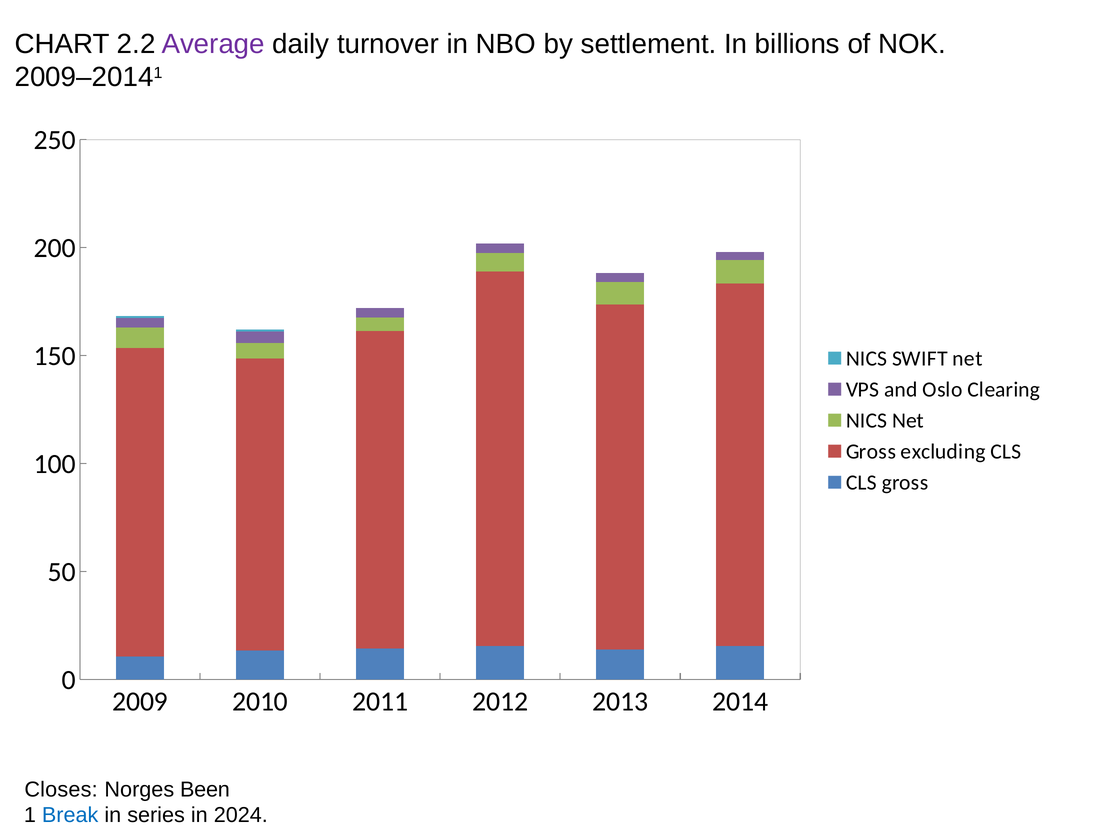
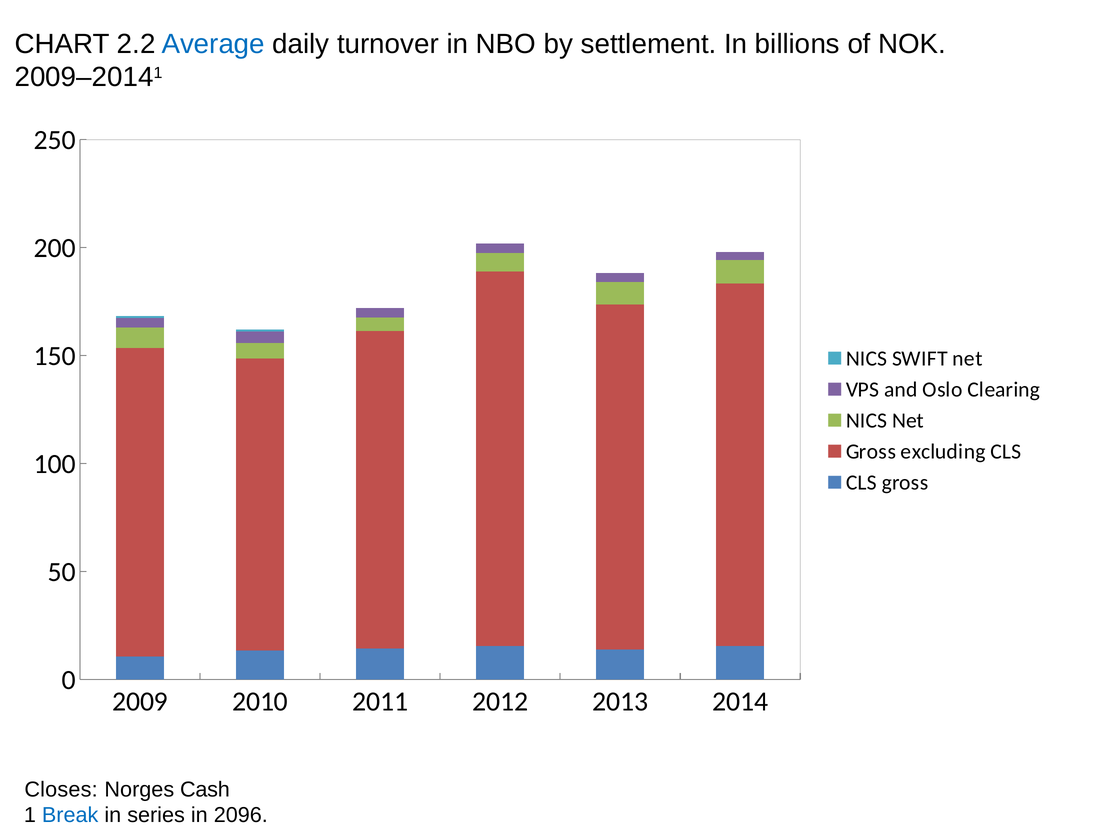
Average colour: purple -> blue (213, 44)
Been: Been -> Cash (205, 790)
2024: 2024 -> 2096 (241, 816)
